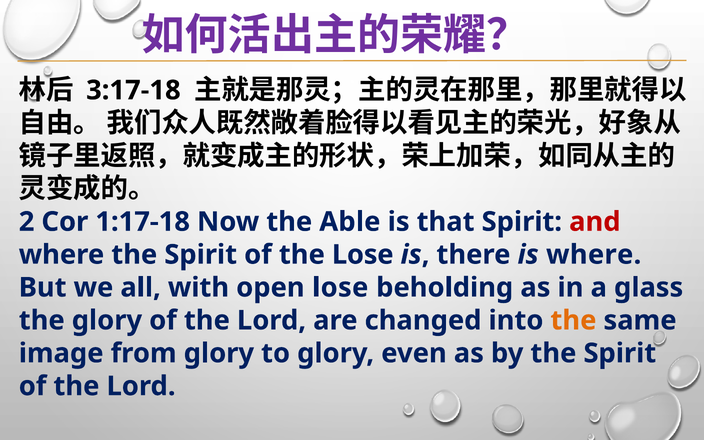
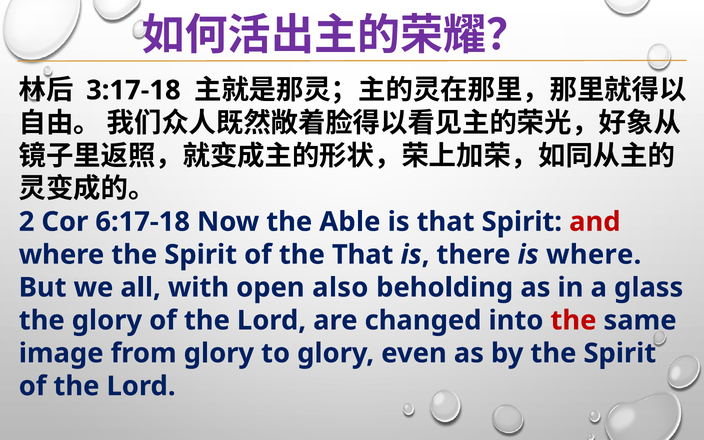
1:17-18: 1:17-18 -> 6:17-18 (143, 222)
the Lose: Lose -> That (363, 255)
open lose: lose -> also (340, 288)
the colour: orange -> red (573, 320)
